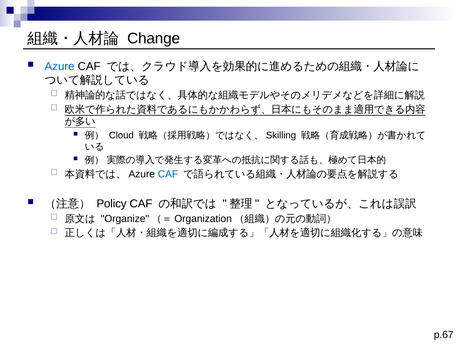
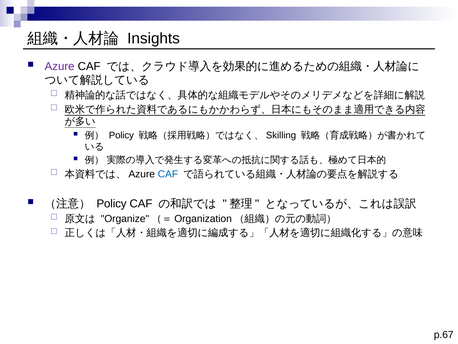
Change: Change -> Insights (154, 38)
Azure colour: blue -> purple (60, 66)
Cloud: Cloud -> Policy (121, 135)
